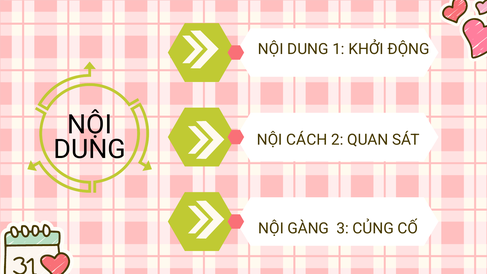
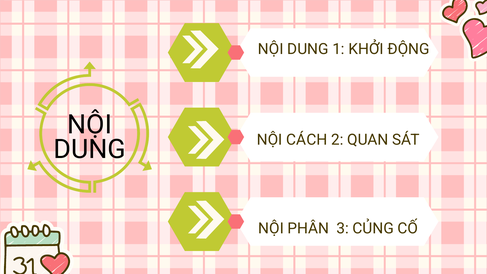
GÀNG: GÀNG -> PHÂN (308, 229)
